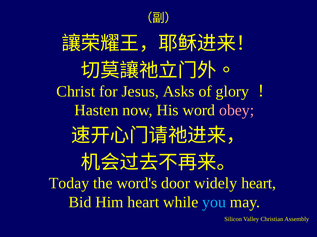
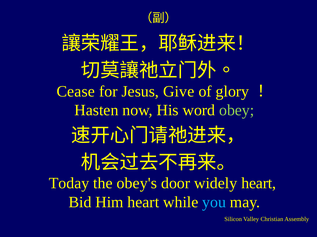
Christ: Christ -> Cease (76, 92)
Asks: Asks -> Give (179, 92)
obey colour: pink -> light green (237, 111)
word's: word's -> obey's (137, 184)
